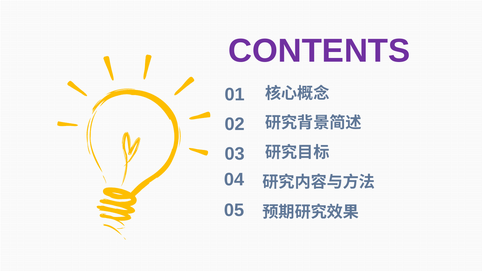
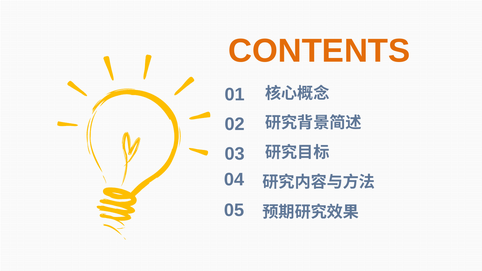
CONTENTS colour: purple -> orange (319, 51)
